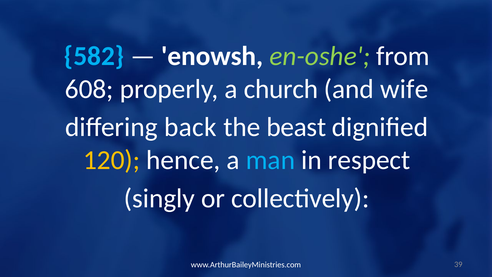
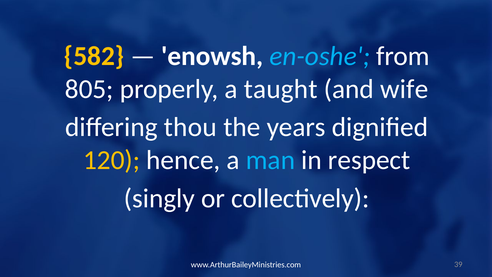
582 colour: light blue -> yellow (94, 56)
en-oshe colour: light green -> light blue (320, 56)
608: 608 -> 805 (89, 89)
church: church -> taught (281, 89)
back: back -> thou (190, 127)
beast: beast -> years (296, 127)
